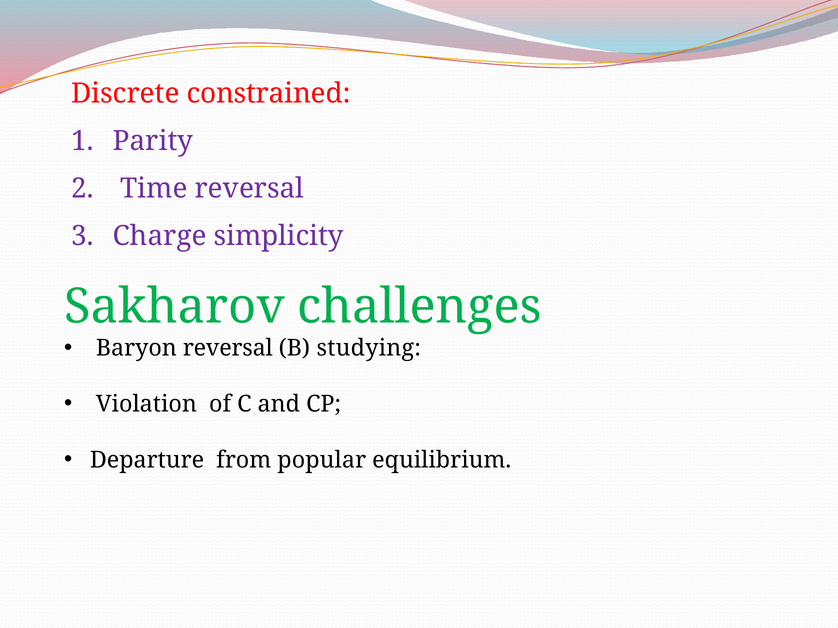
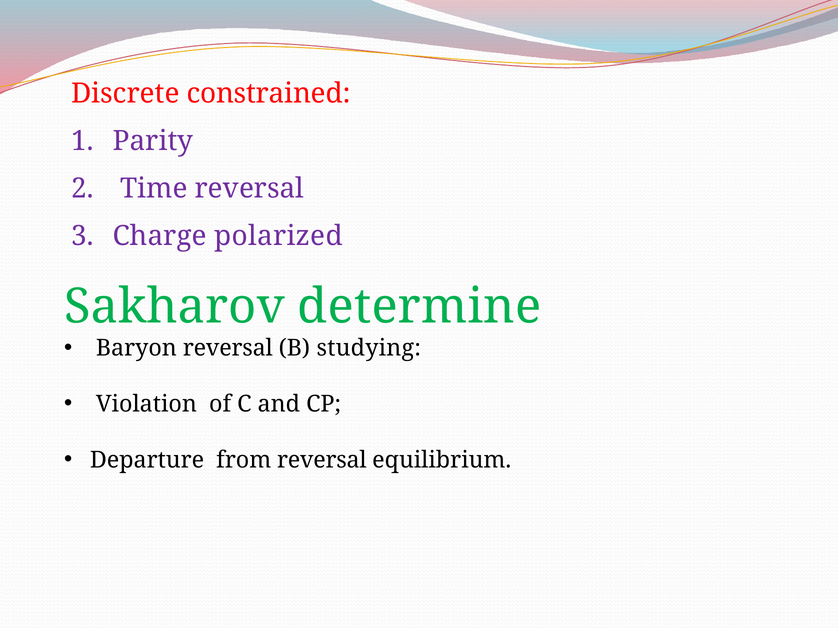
simplicity: simplicity -> polarized (279, 236)
challenges: challenges -> determine (419, 307)
from popular: popular -> reversal (322, 460)
